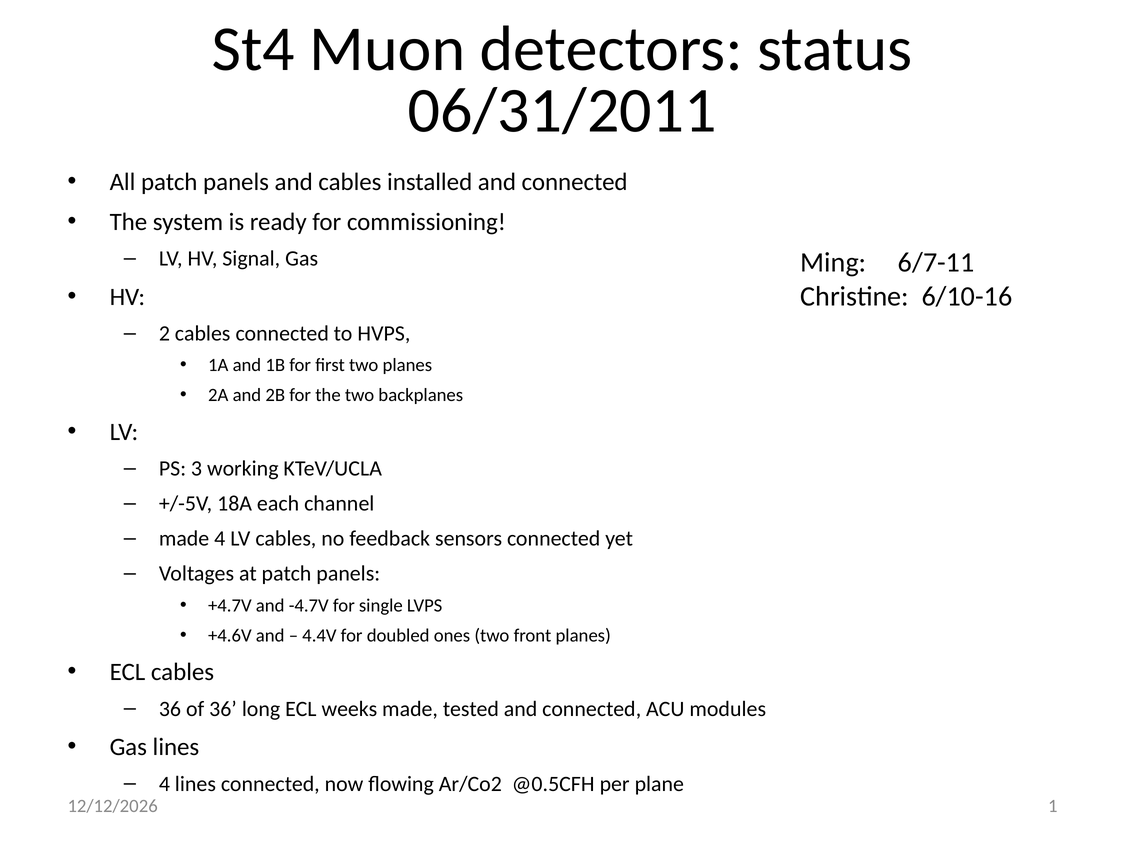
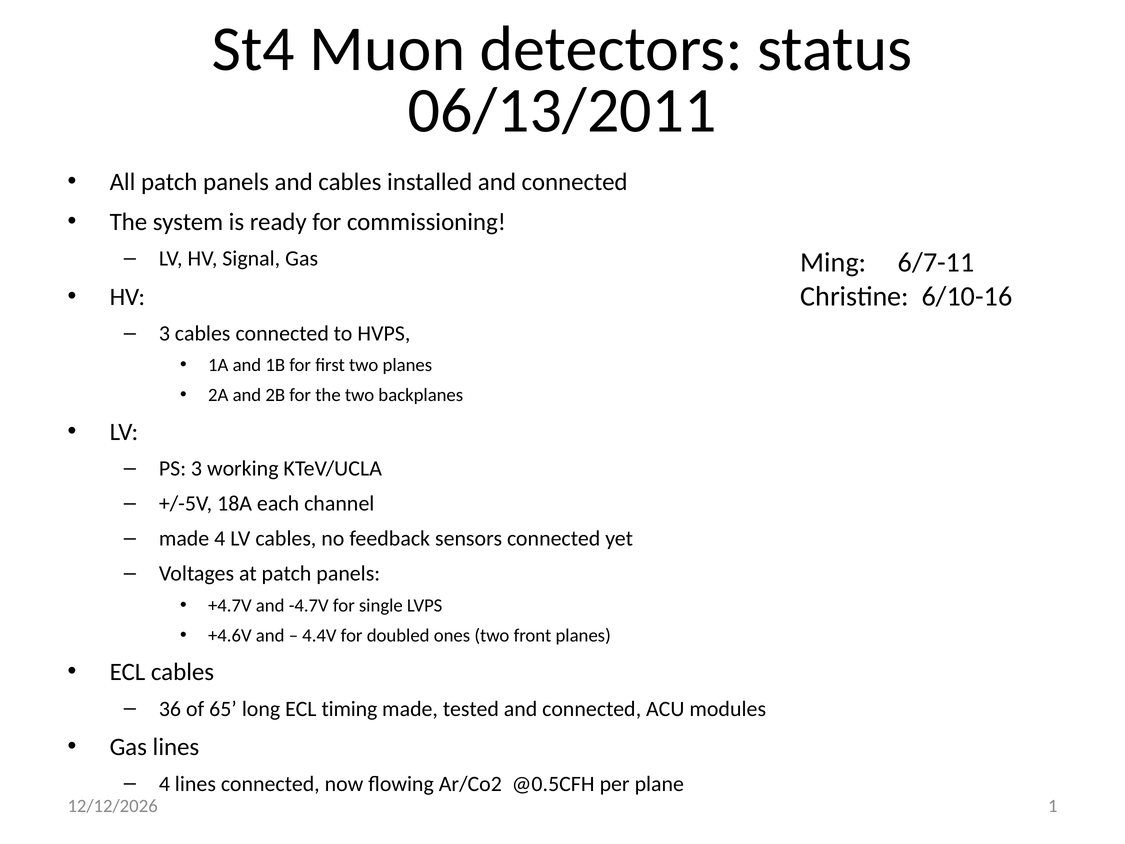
06/31/2011: 06/31/2011 -> 06/13/2011 (562, 111)
2: 2 -> 3 (164, 333)
of 36: 36 -> 65 (223, 709)
weeks: weeks -> timing (349, 709)
